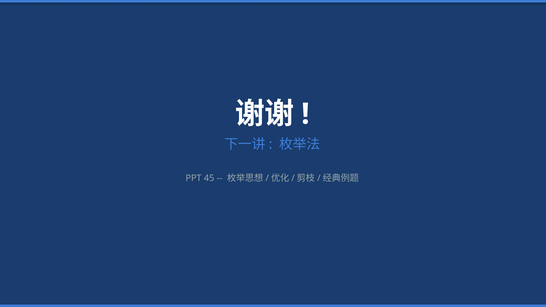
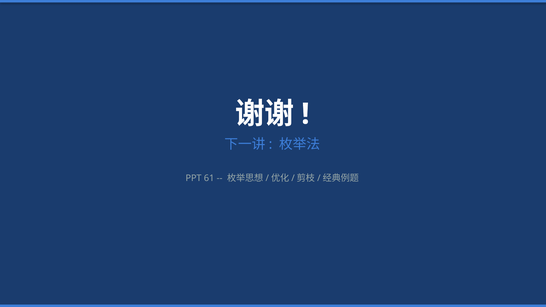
45: 45 -> 61 (209, 178)
